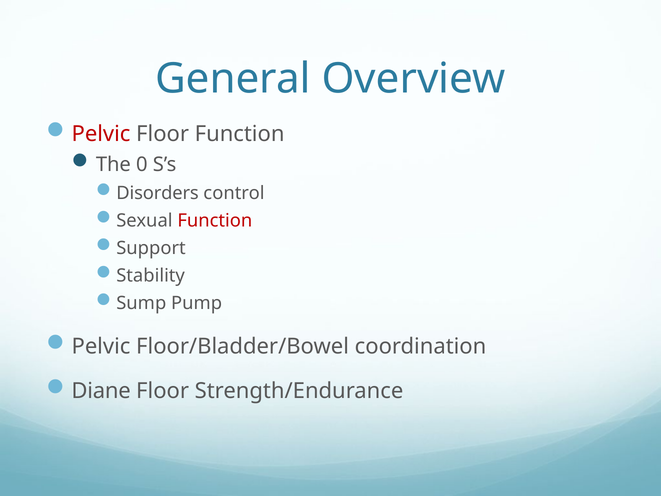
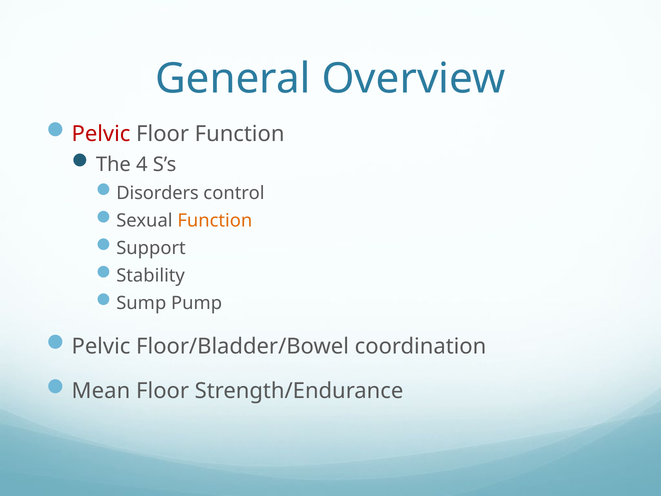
0: 0 -> 4 (142, 164)
Function colour: red -> orange (215, 221)
Diane: Diane -> Mean (101, 391)
